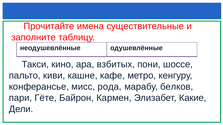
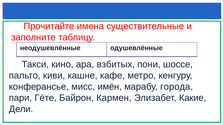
рода: рода -> имён (110, 87)
белков: белков -> города (177, 87)
